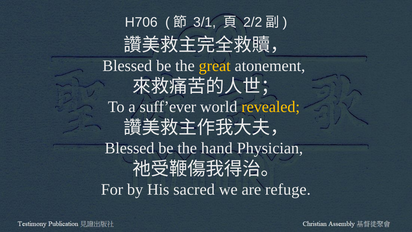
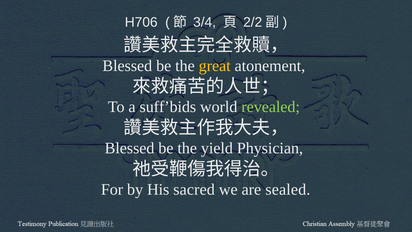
3/1: 3/1 -> 3/4 (205, 22)
suff’ever: suff’ever -> suff’bids (168, 107)
revealed colour: yellow -> light green (271, 107)
hand: hand -> yield (217, 148)
refuge: refuge -> sealed (288, 189)
